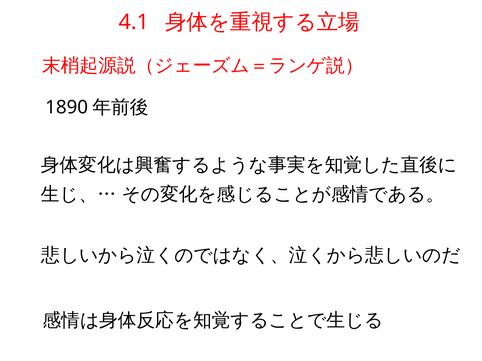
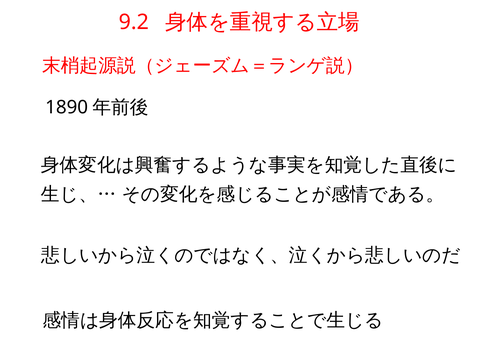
4.1: 4.1 -> 9.2 (134, 22)
